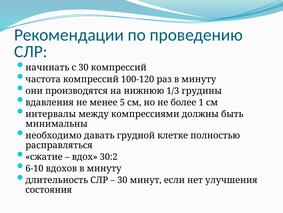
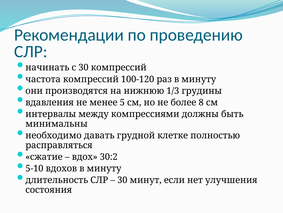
1: 1 -> 8 (201, 102)
6-10: 6-10 -> 5-10 (34, 168)
